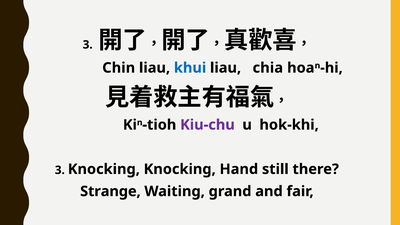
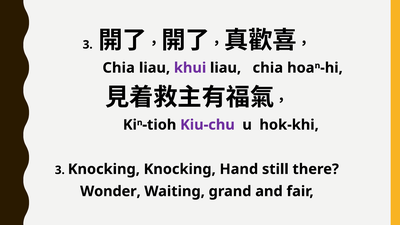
Chin: Chin -> Chia (119, 68)
khui colour: blue -> purple (190, 68)
Strange: Strange -> Wonder (110, 191)
